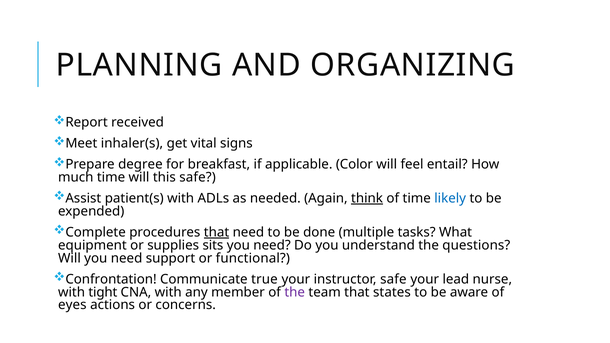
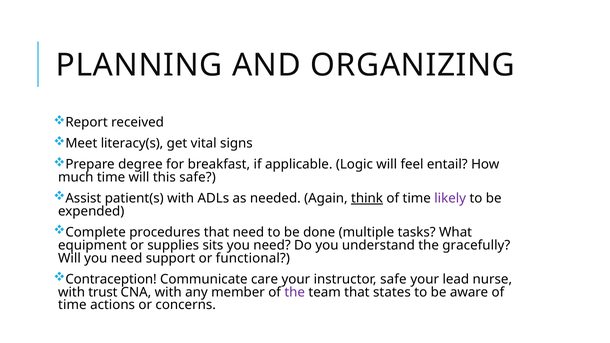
inhaler(s: inhaler(s -> literacy(s (132, 144)
Color: Color -> Logic (354, 165)
likely colour: blue -> purple (450, 198)
that underline: present -> none (217, 232)
questions: questions -> gracefully (476, 245)
Confrontation: Confrontation -> Contraception (111, 279)
true: true -> care (265, 279)
tight: tight -> trust (103, 292)
eyes: eyes -> time (72, 305)
